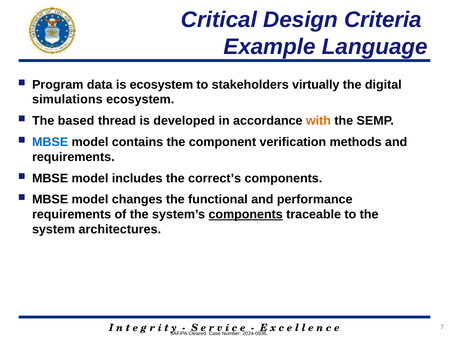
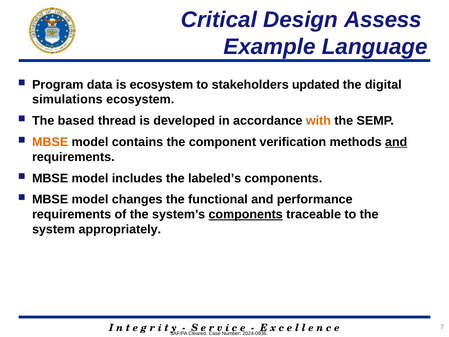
Criteria: Criteria -> Assess (383, 20)
virtually: virtually -> updated (316, 84)
MBSE colour: blue -> orange (50, 142)
and underline: none -> present (396, 142)
correct’s: correct’s -> labeled’s (215, 178)
architectures: architectures -> appropriately (120, 229)
